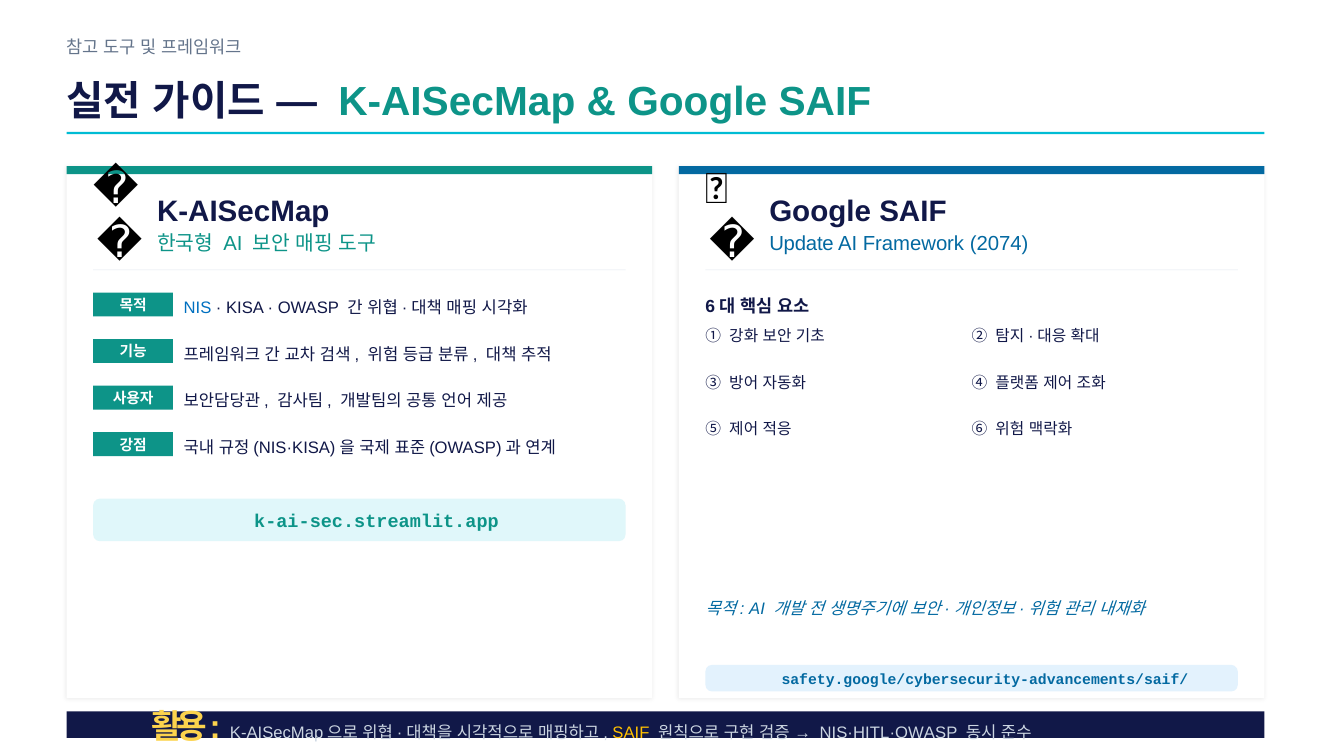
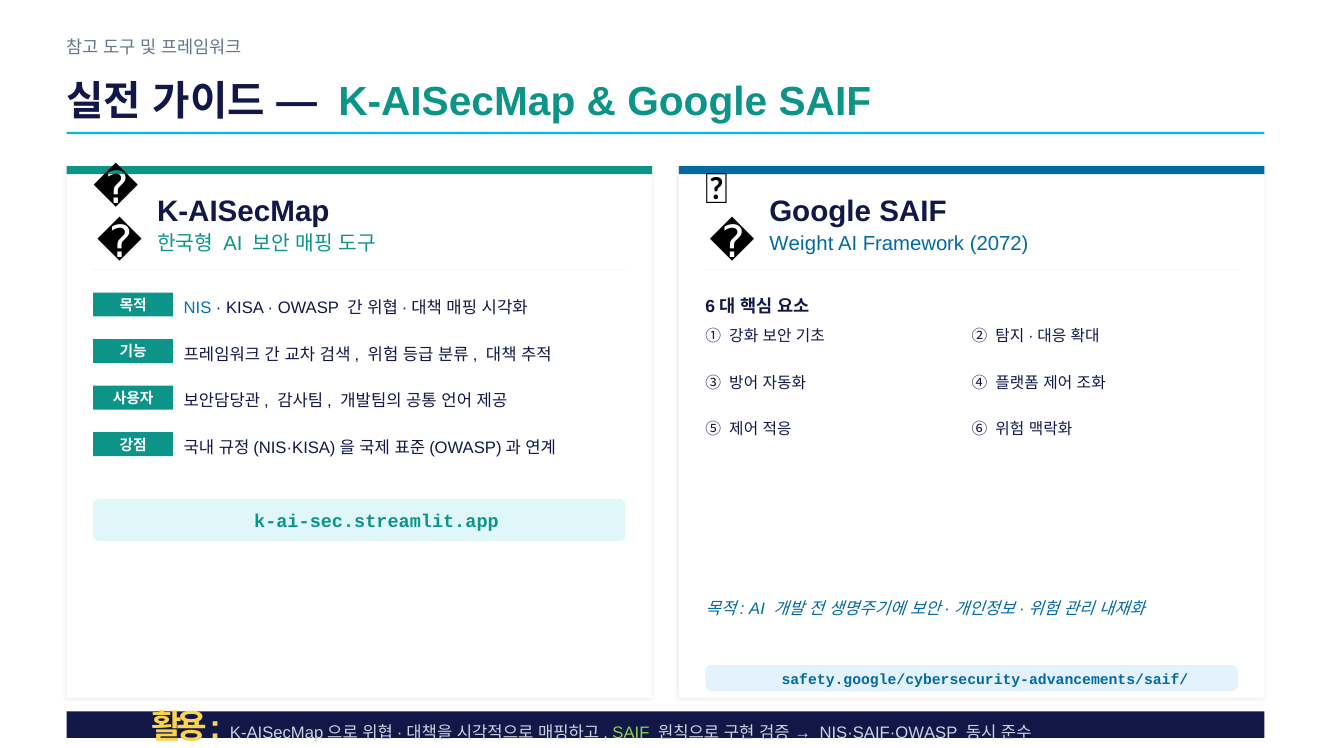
Update: Update -> Weight (801, 244)
2074: 2074 -> 2072 (999, 244)
SAIF colour: yellow -> light green (631, 733)
NIS·HITL·OWASP: NIS·HITL·OWASP -> NIS·SAIF·OWASP (888, 733)
